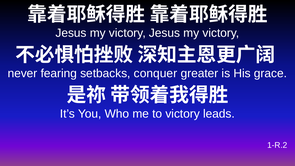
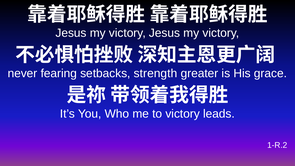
conquer: conquer -> strength (156, 73)
